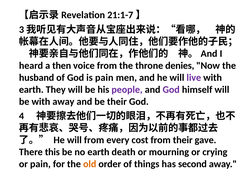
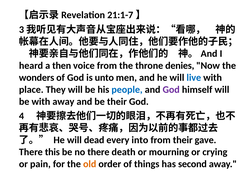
husband: husband -> wonders (37, 77)
is pain: pain -> unto (104, 77)
live colour: purple -> blue (194, 77)
earth: earth -> place (31, 89)
people colour: purple -> blue (127, 89)
will from: from -> dead (94, 140)
cost: cost -> into (140, 140)
no earth: earth -> there (98, 151)
